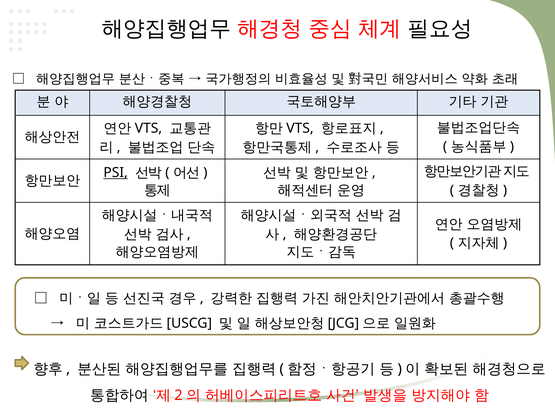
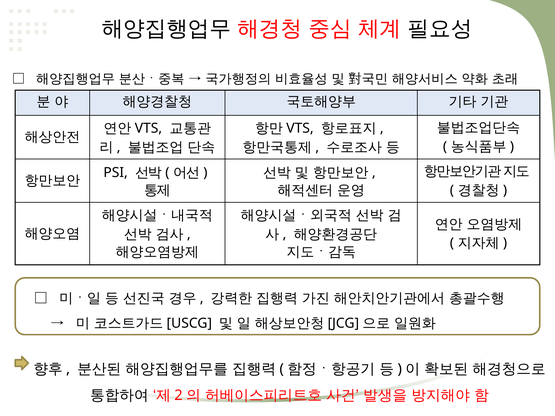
PSI underline: present -> none (116, 173)
